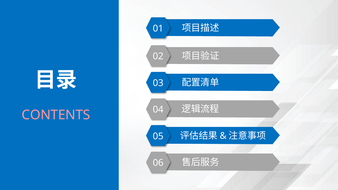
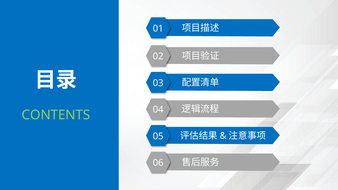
CONTENTS colour: pink -> light green (56, 115)
